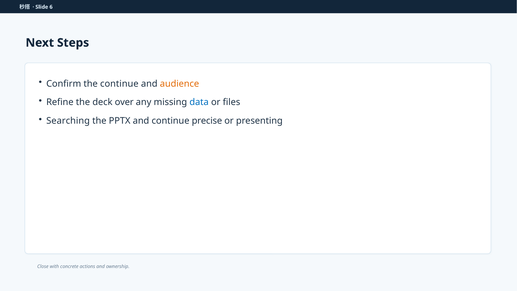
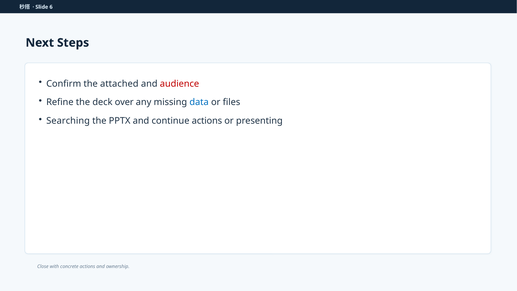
the continue: continue -> attached (119, 84)
audience colour: orange -> red (179, 84)
continue precise: precise -> actions (207, 121)
